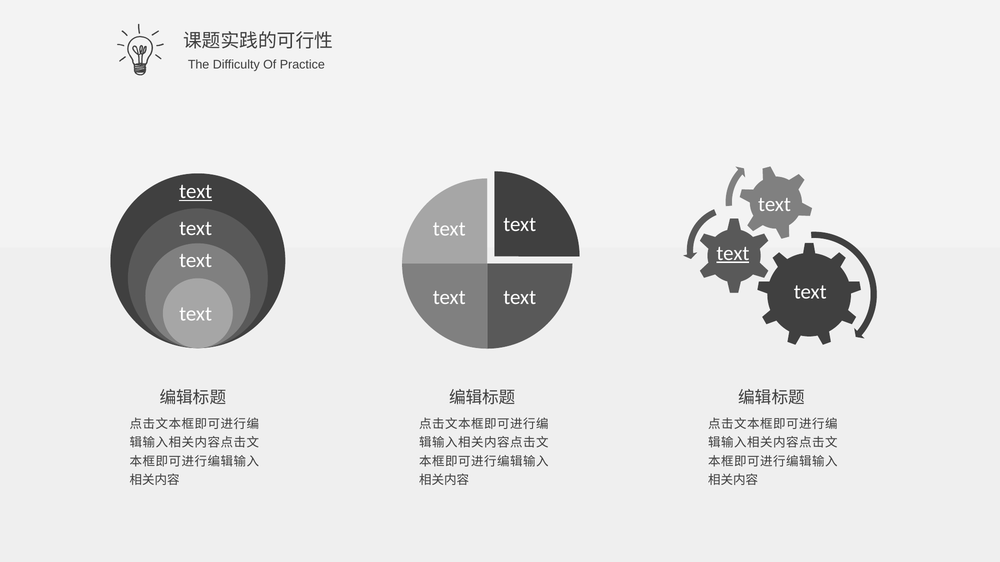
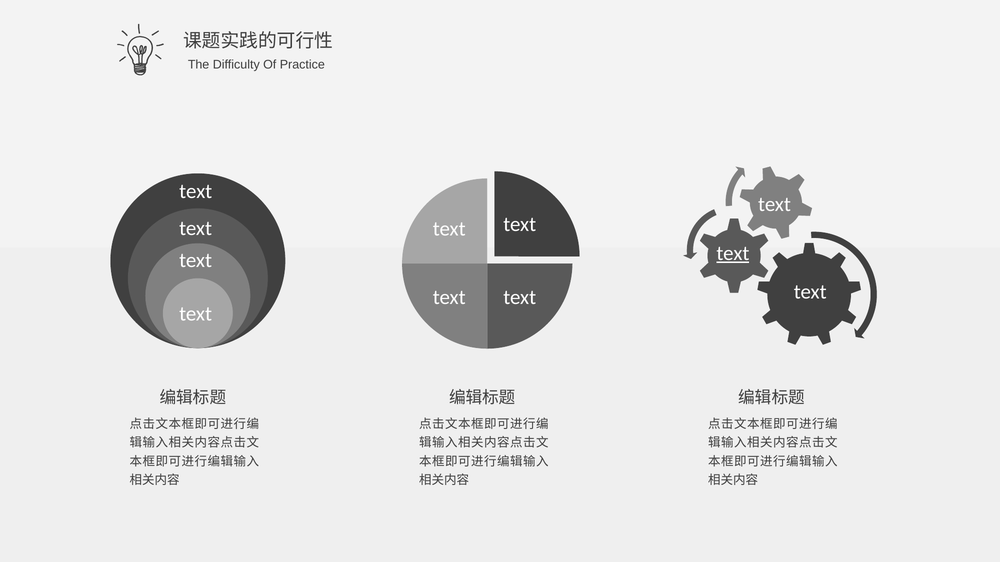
text underline: present -> none (196, 192)
